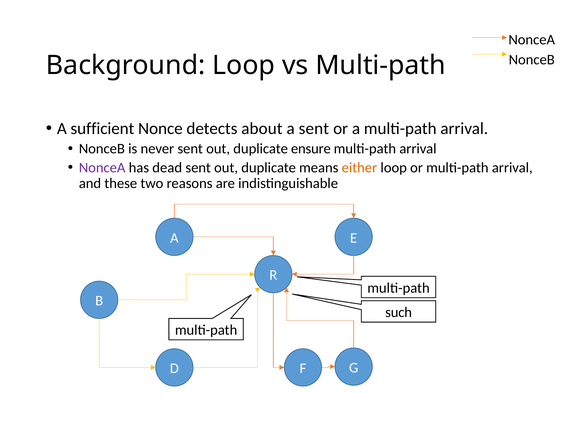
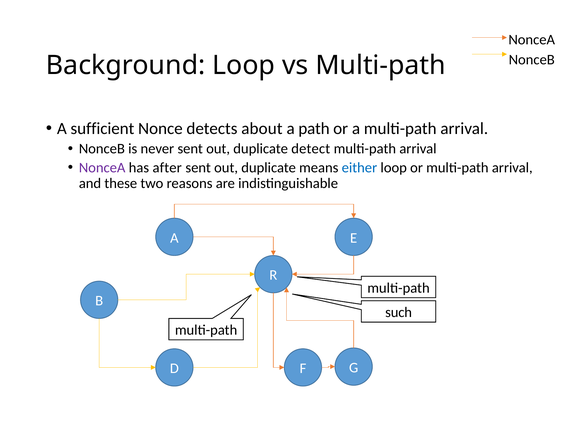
a sent: sent -> path (314, 129)
ensure: ensure -> detect (311, 149)
dead: dead -> after (167, 168)
either colour: orange -> blue (359, 168)
